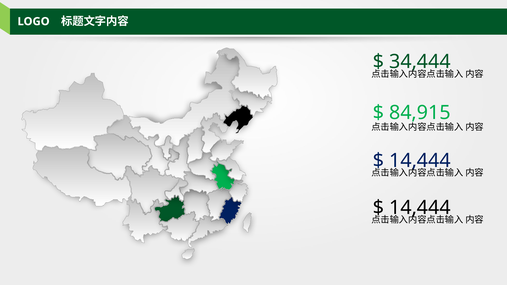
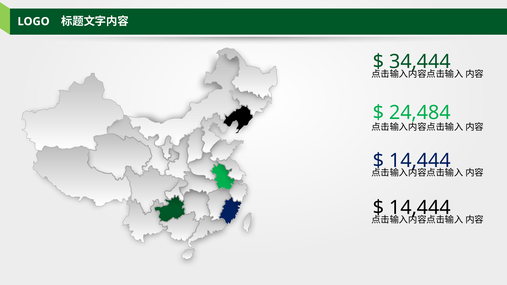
84,915: 84,915 -> 24,484 (420, 113)
